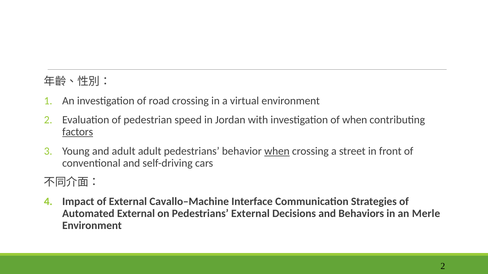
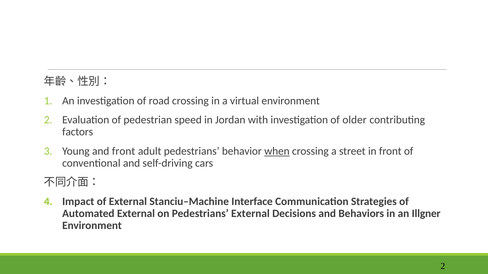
of when: when -> older (355, 120)
factors underline: present -> none (78, 132)
and adult: adult -> front (124, 151)
Cavallo–Machine: Cavallo–Machine -> Stanciu–Machine (189, 202)
Merle: Merle -> Illgner (426, 214)
